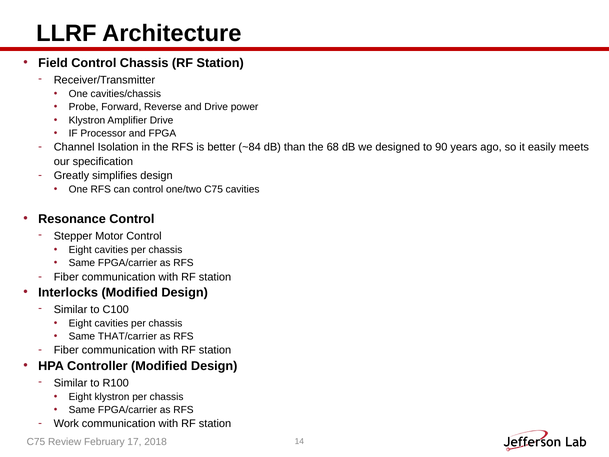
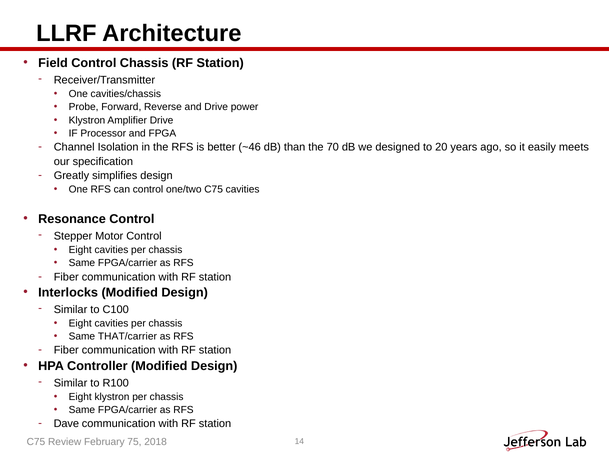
~84: ~84 -> ~46 (250, 147)
68: 68 -> 70 (333, 147)
90: 90 -> 20 (441, 147)
Work: Work -> Dave (66, 424)
17: 17 -> 75 (134, 442)
